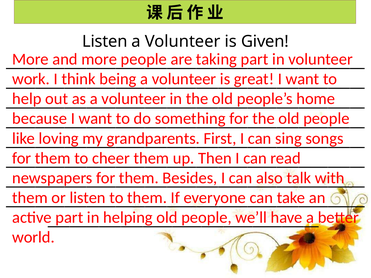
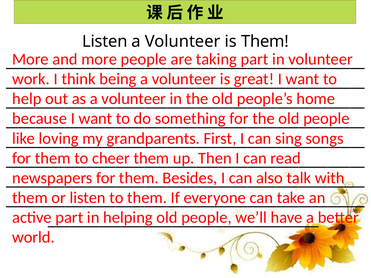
is Given: Given -> Them (265, 41)
